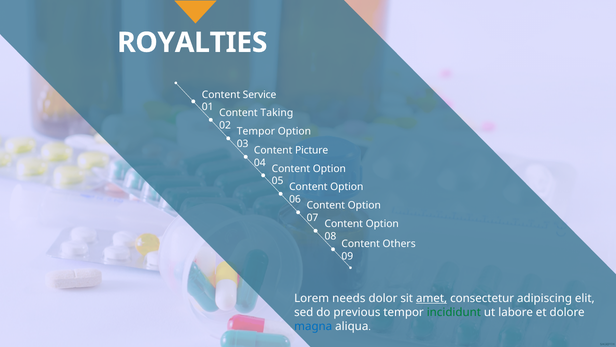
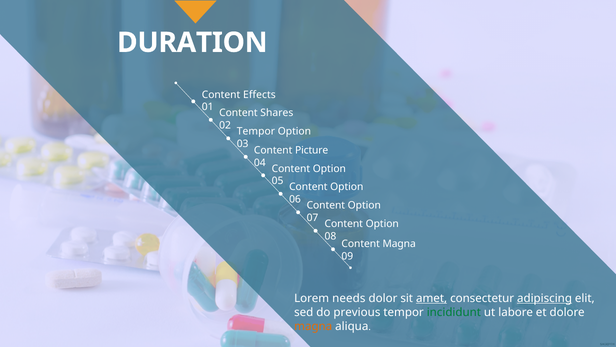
ROYALTIES: ROYALTIES -> DURATION (192, 43)
Service: Service -> Effects (259, 95)
Taking: Taking -> Shares (277, 113)
Content Others: Others -> Magna (399, 244)
adipiscing underline: none -> present (545, 298)
magna colour: blue -> orange (313, 326)
